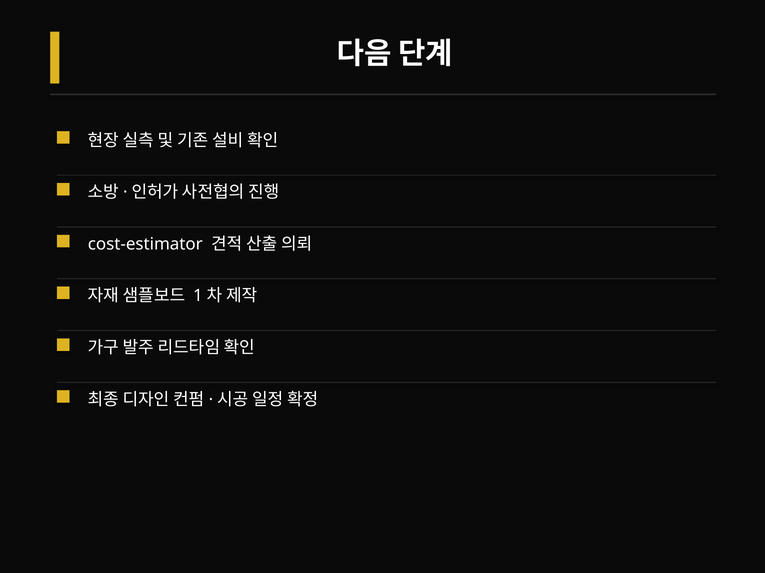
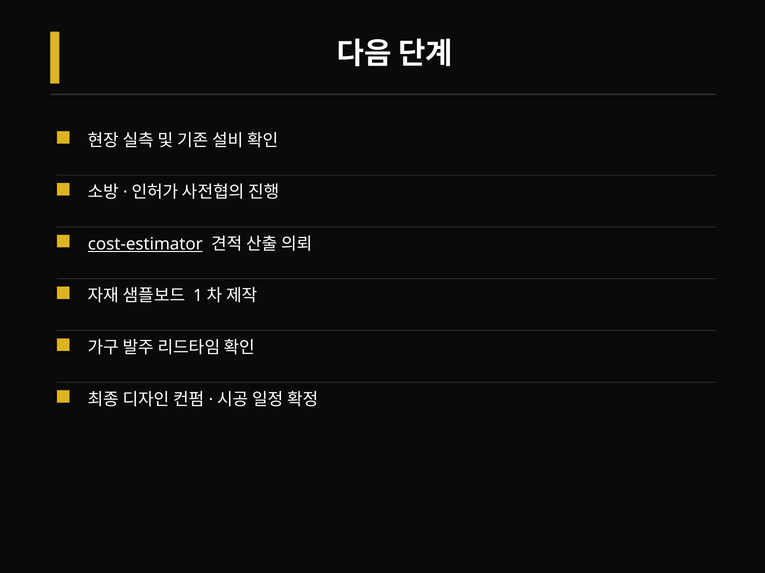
cost-estimator underline: none -> present (145, 244)
